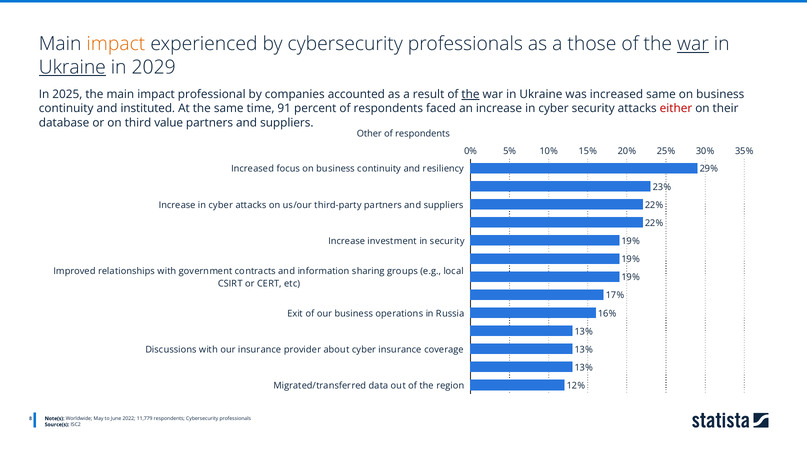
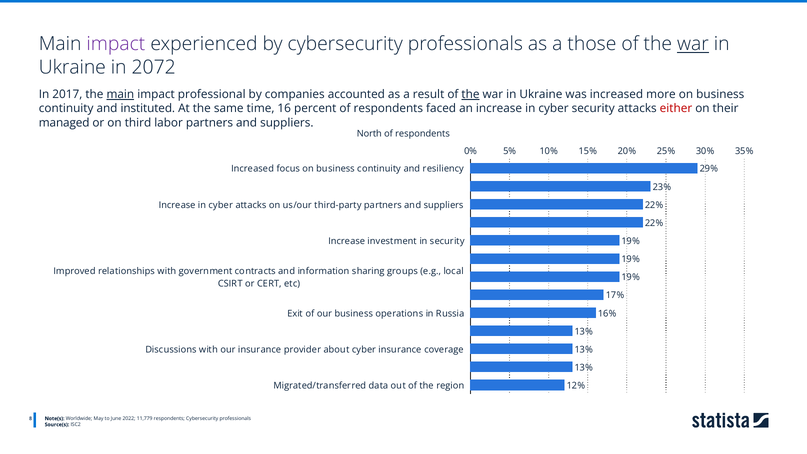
impact colour: orange -> purple (116, 44)
Ukraine underline: present -> none (72, 67)
2029: 2029 -> 2072 (154, 67)
2025: 2025 -> 2017 (67, 94)
main underline: none -> present (120, 94)
increased same: same -> more (661, 94)
91: 91 -> 16 (284, 108)
database: database -> managed (64, 123)
value: value -> labor (169, 123)
Other: Other -> North (369, 134)
